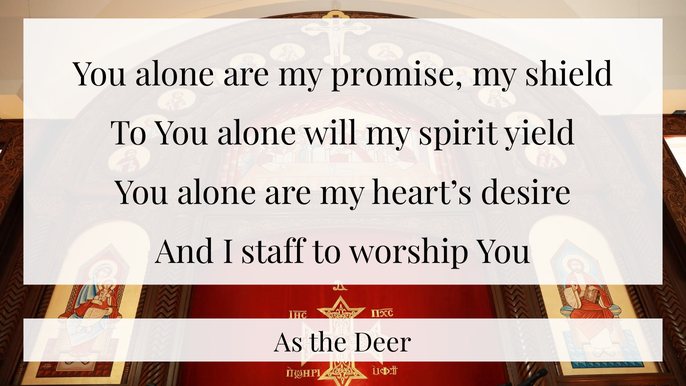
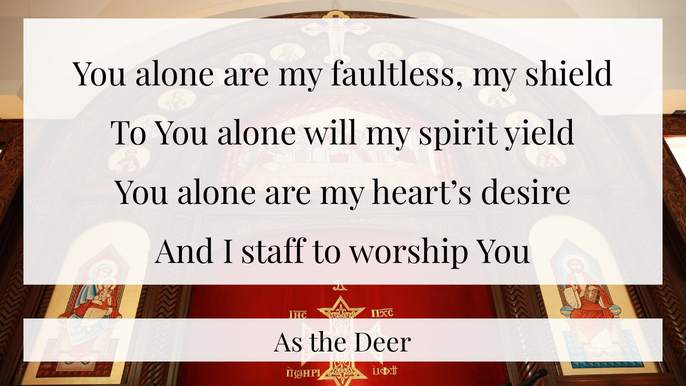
promise: promise -> faultless (397, 75)
